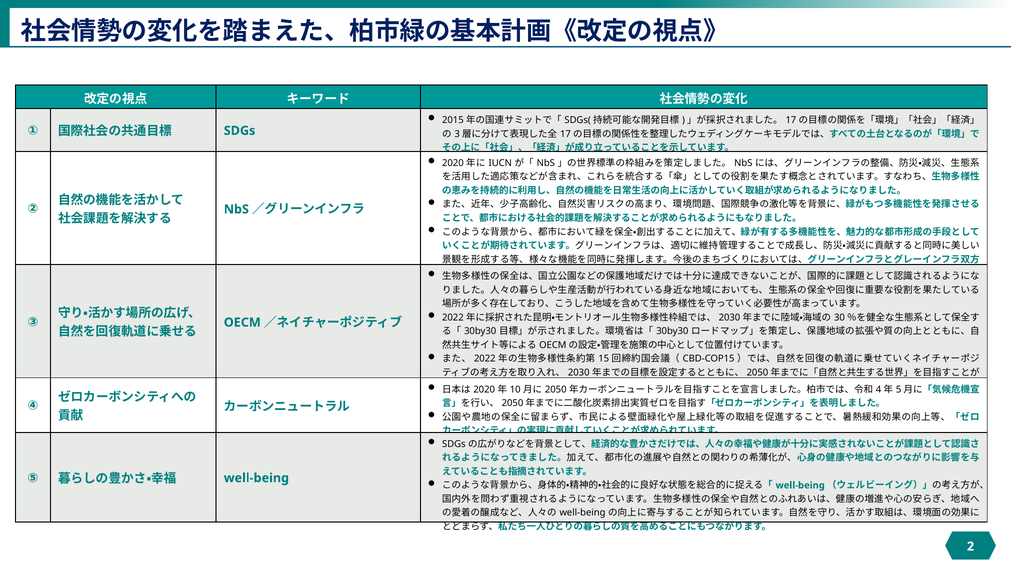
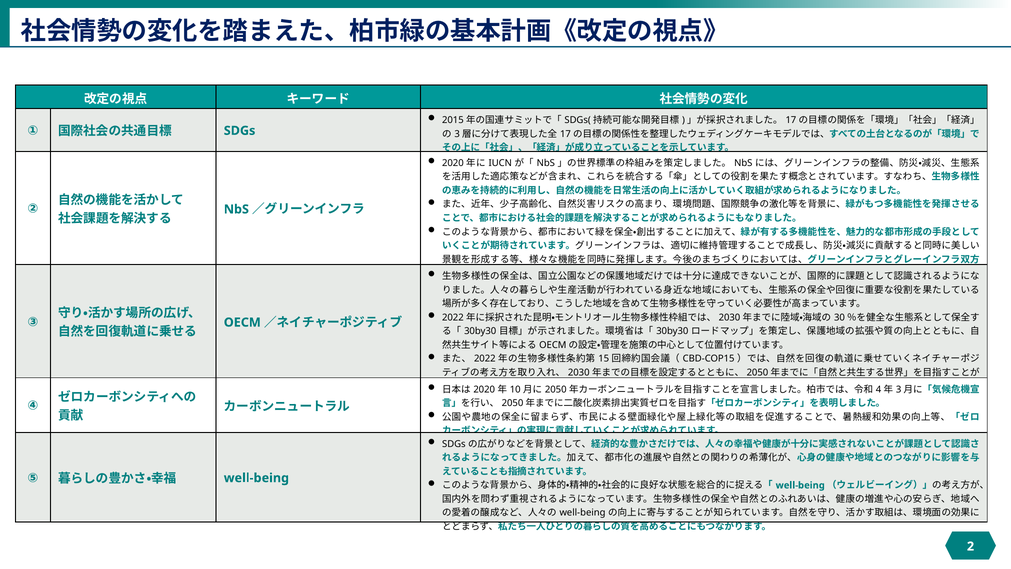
5: 5 -> 3 (899, 389)
